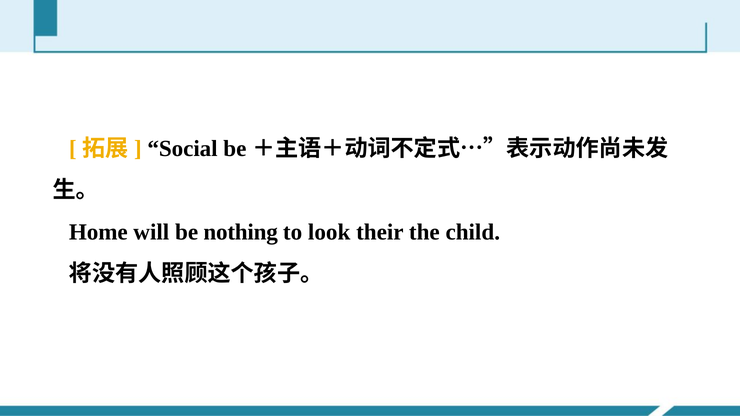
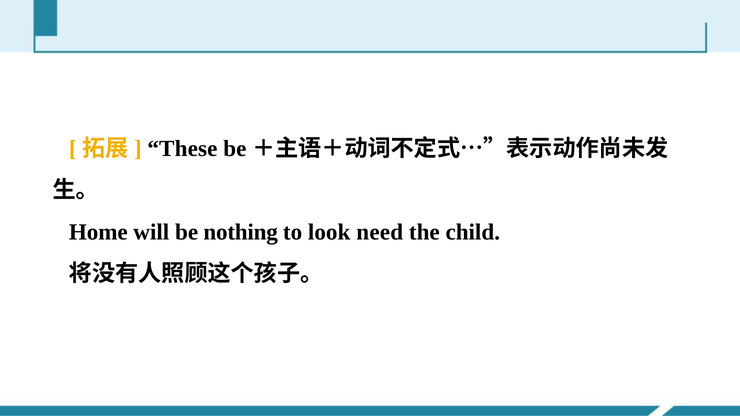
Social: Social -> These (182, 149)
their: their -> need (380, 232)
